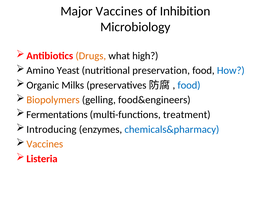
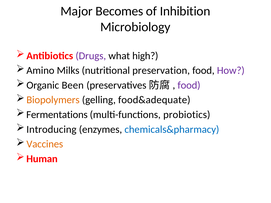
Major Vaccines: Vaccines -> Becomes (119, 11)
Drugs colour: orange -> purple (91, 56)
Yeast: Yeast -> Milks (68, 71)
How colour: blue -> purple (231, 71)
Milks: Milks -> Been (73, 85)
food colour: blue -> purple (189, 85)
food&engineers: food&engineers -> food&adequate (154, 100)
treatment: treatment -> probiotics (187, 115)
Listeria: Listeria -> Human (42, 159)
